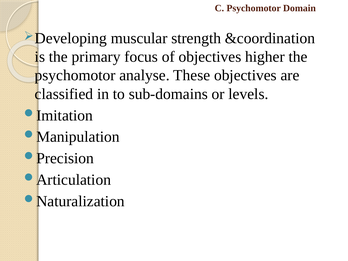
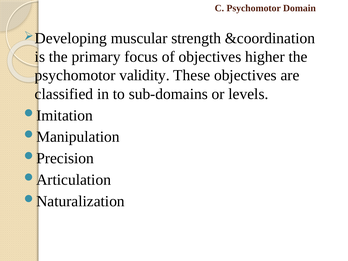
analyse: analyse -> validity (145, 75)
